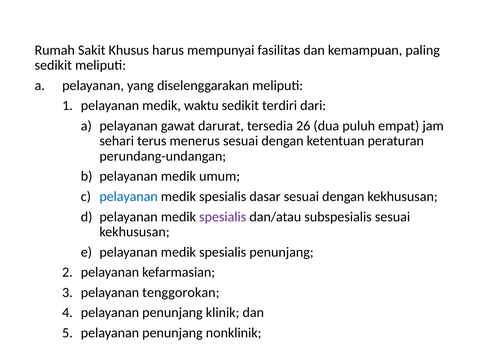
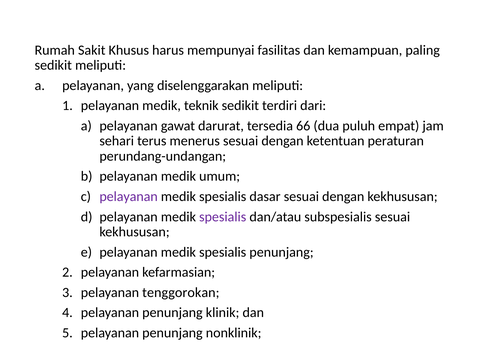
waktu: waktu -> teknik (201, 106)
26: 26 -> 66 (303, 126)
pelayanan colour: blue -> purple (129, 196)
